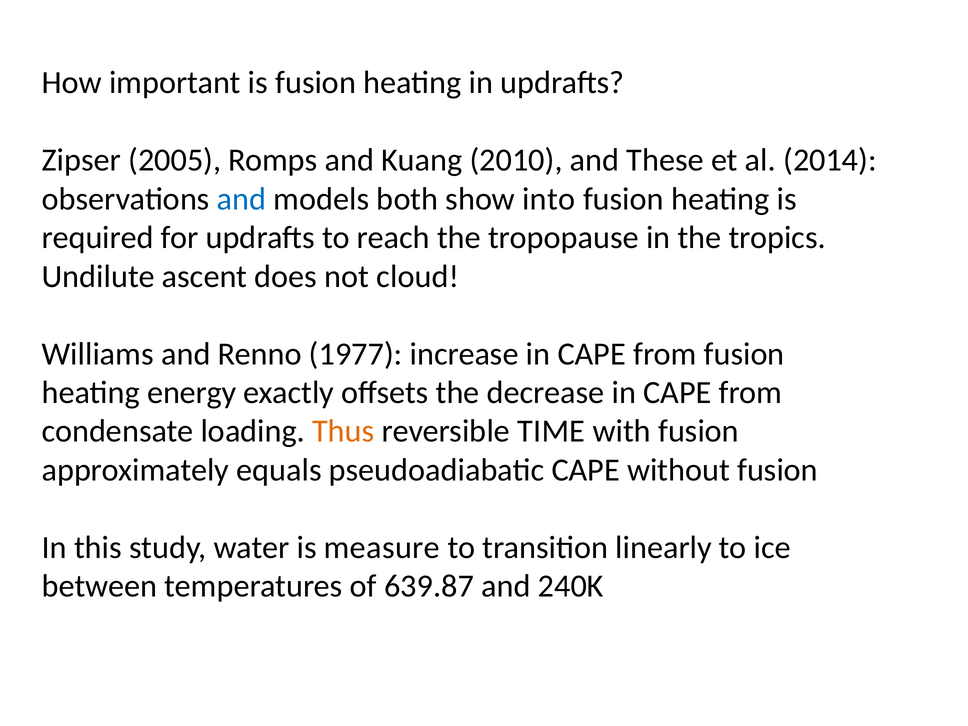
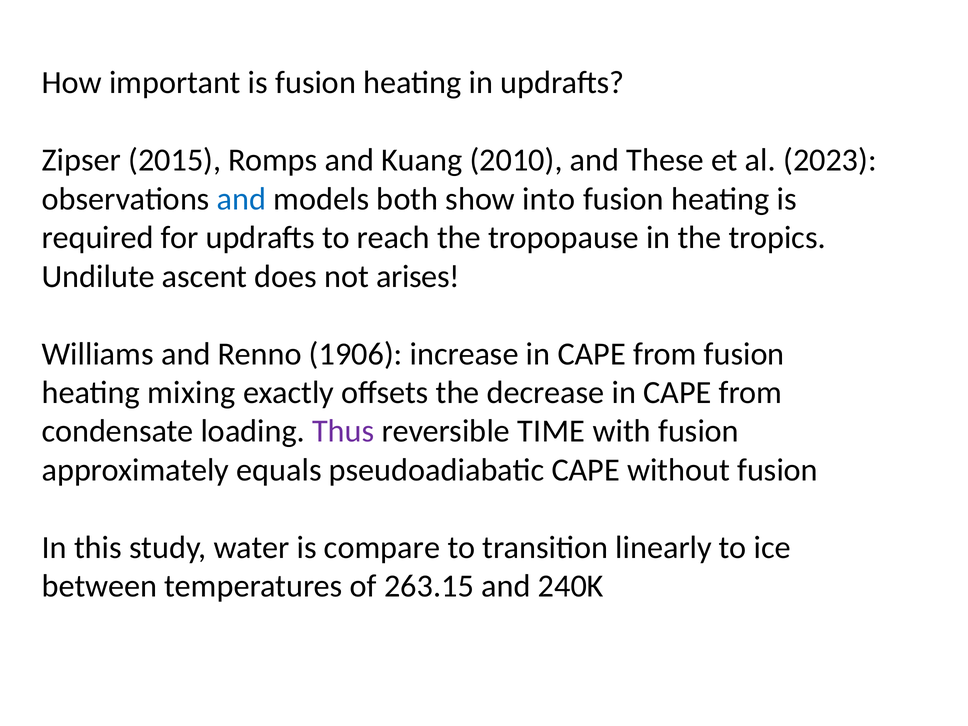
2005: 2005 -> 2015 (175, 160)
2014: 2014 -> 2023 (830, 160)
cloud: cloud -> arises (418, 276)
1977: 1977 -> 1906 (356, 354)
energy: energy -> mixing (191, 393)
Thus colour: orange -> purple (343, 431)
measure: measure -> compare (382, 547)
639.87: 639.87 -> 263.15 (429, 586)
